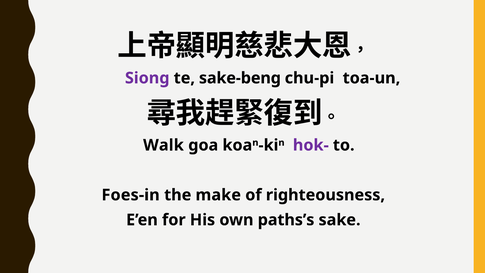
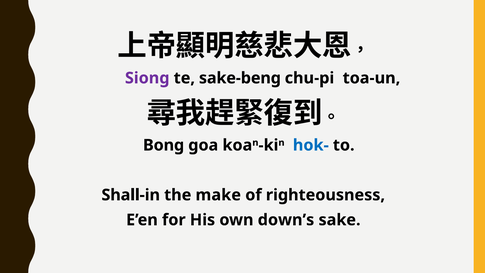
Walk: Walk -> Bong (164, 145)
hok- colour: purple -> blue (311, 145)
Foes-in: Foes-in -> Shall-in (131, 195)
paths’s: paths’s -> down’s (286, 220)
